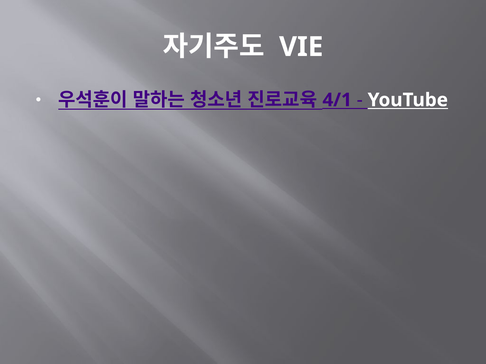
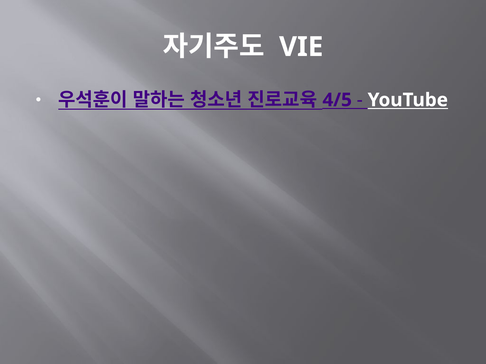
4/1: 4/1 -> 4/5 (337, 100)
